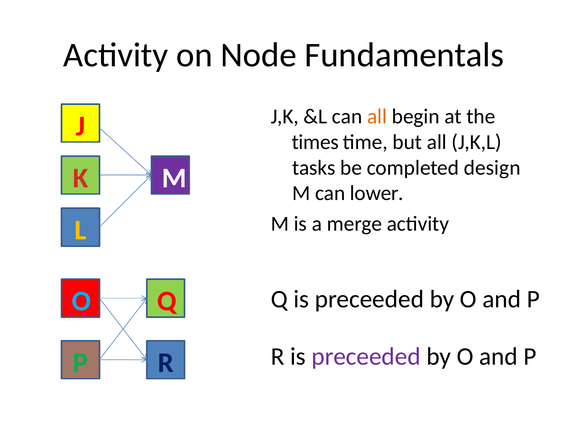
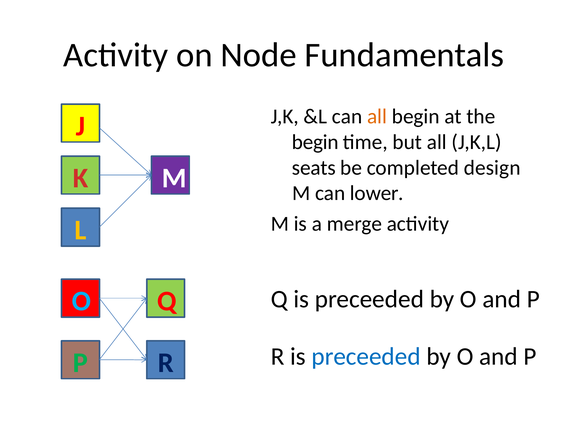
times: times -> begin (315, 142)
tasks: tasks -> seats (314, 168)
preceeded colour: purple -> blue (366, 357)
